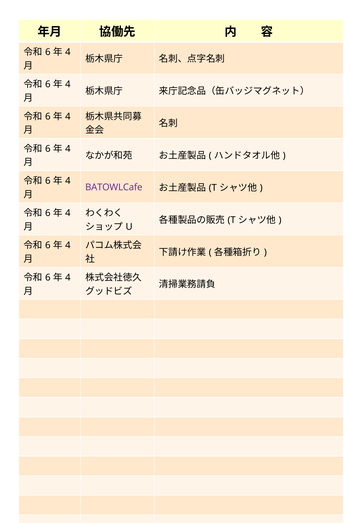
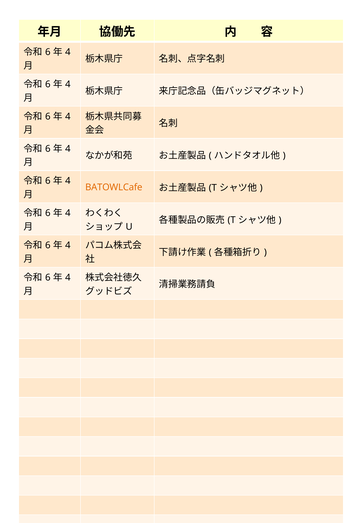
BATOWLCafe colour: purple -> orange (114, 187)
